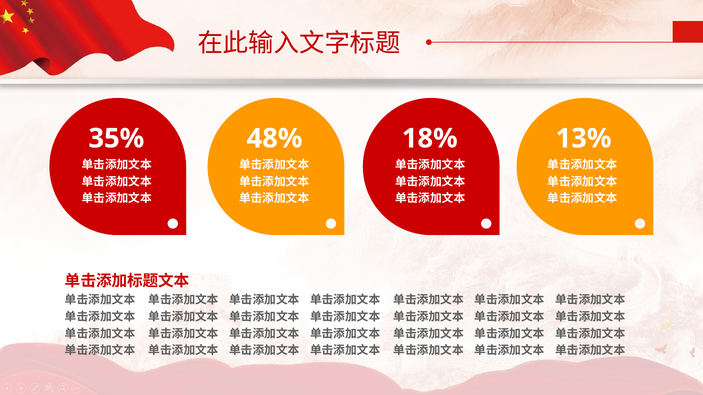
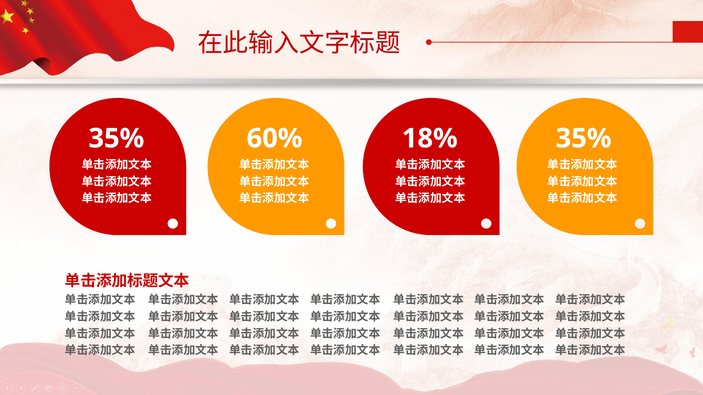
48%: 48% -> 60% (275, 139)
18% 13%: 13% -> 35% (584, 139)
